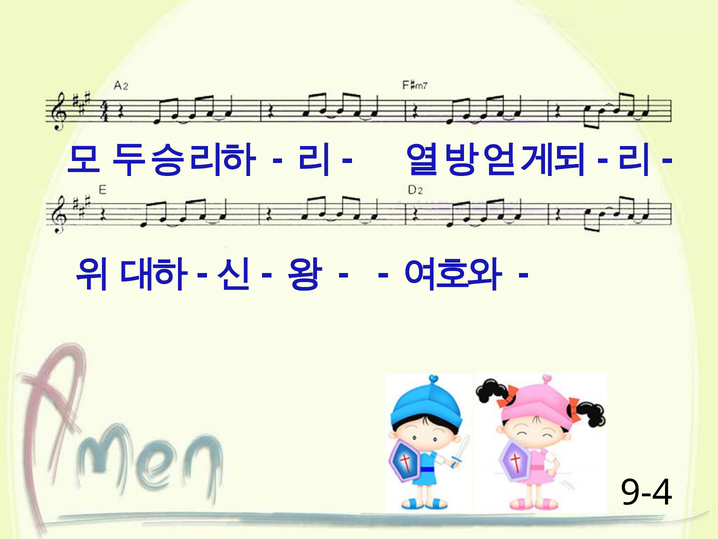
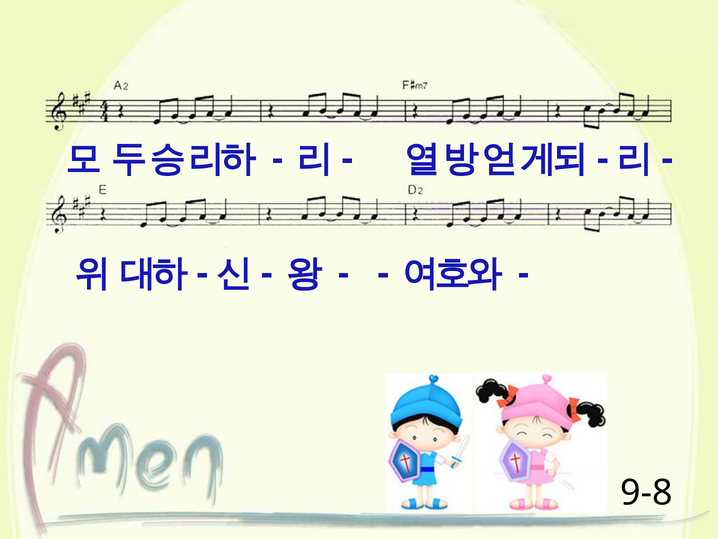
9-4: 9-4 -> 9-8 (647, 492)
